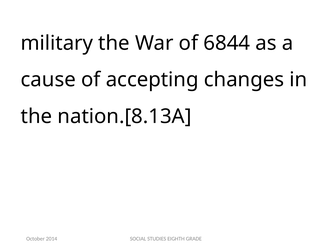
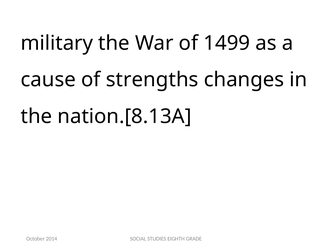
6844: 6844 -> 1499 (227, 43)
accepting: accepting -> strengths (152, 80)
